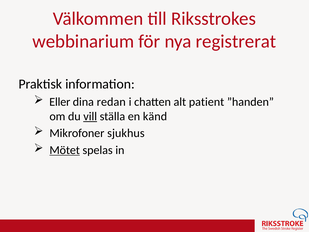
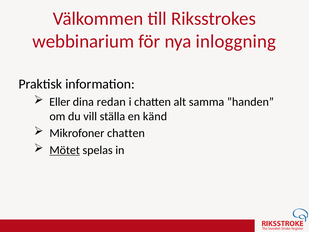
registrerat: registrerat -> inloggning (236, 41)
patient: patient -> samma (207, 102)
vill underline: present -> none (90, 116)
Mikrofoner sjukhus: sjukhus -> chatten (126, 133)
